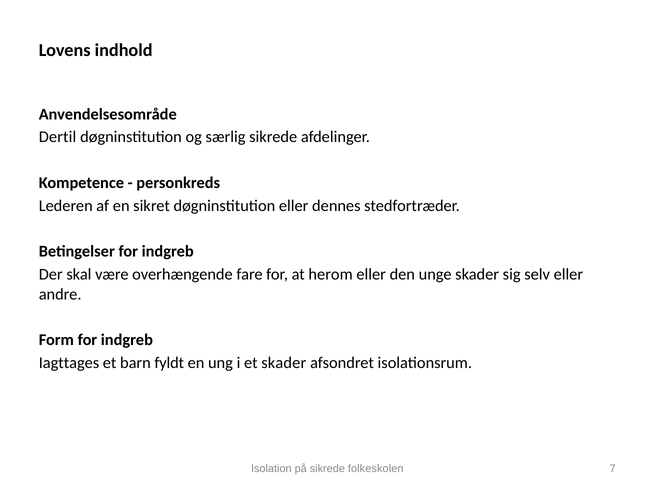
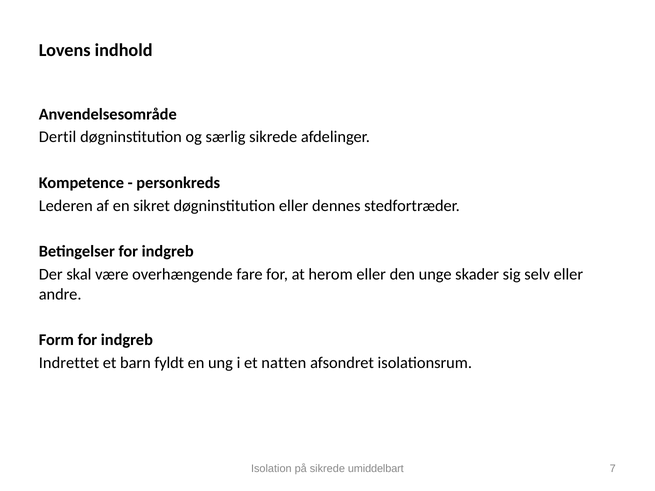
Iagttages: Iagttages -> Indrettet (69, 363)
et skader: skader -> natten (284, 363)
folkeskolen: folkeskolen -> umiddelbart (376, 469)
